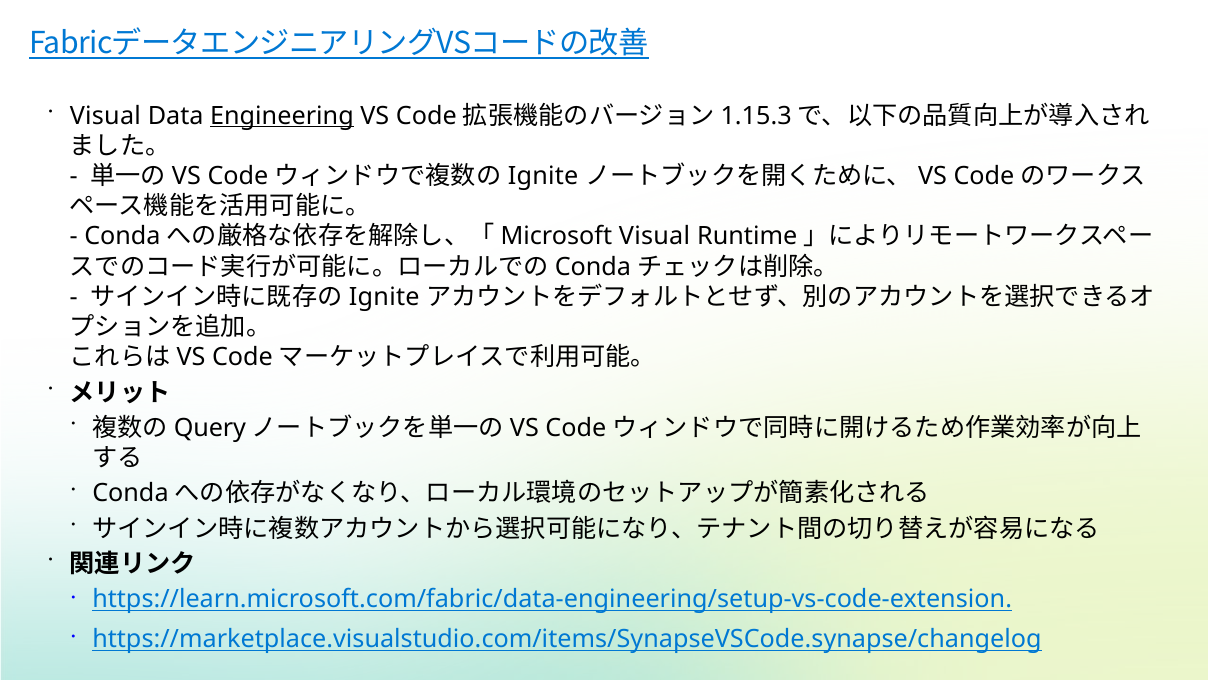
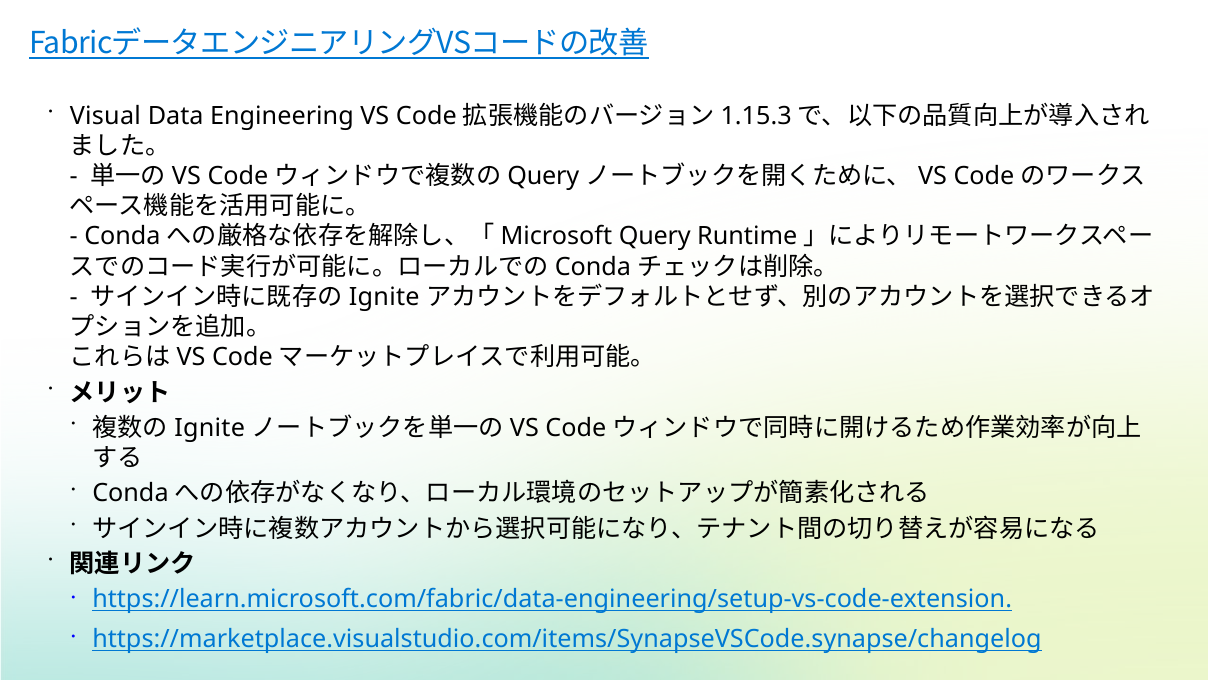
Engineering underline: present -> none (282, 116)
Ignite: Ignite -> Query (543, 176)
Visual: Visual -> Query (655, 236)
Query: Query -> Ignite (210, 428)
